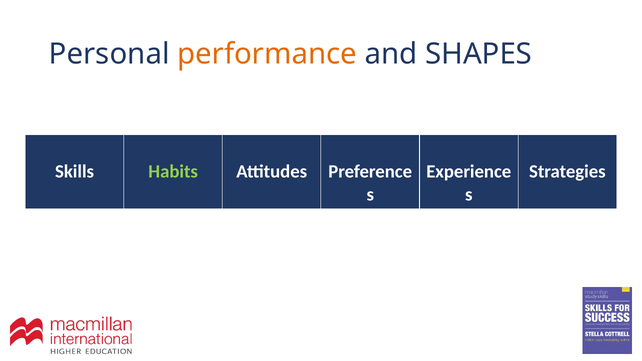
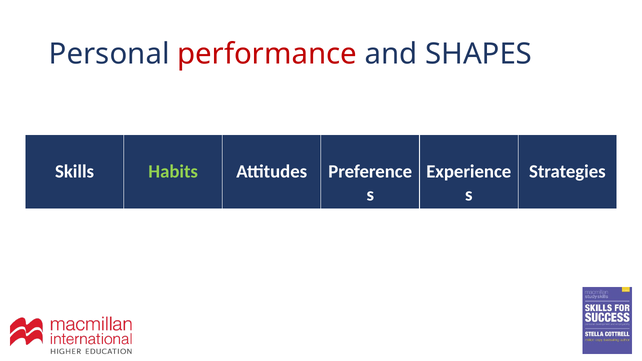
performance colour: orange -> red (267, 54)
